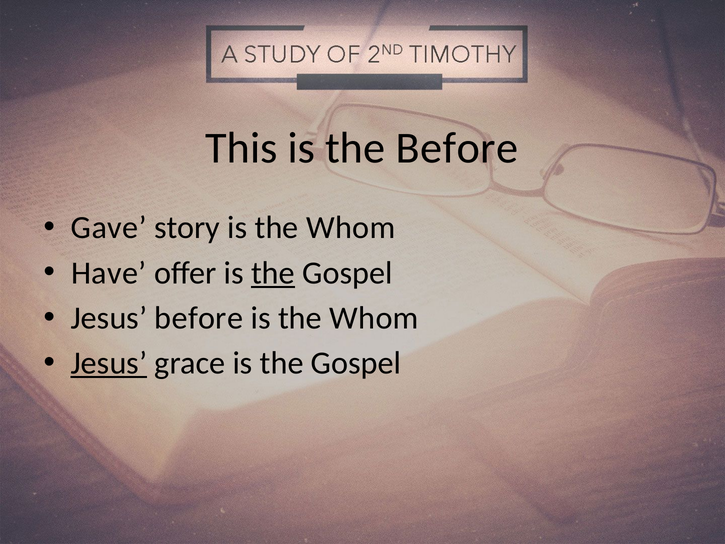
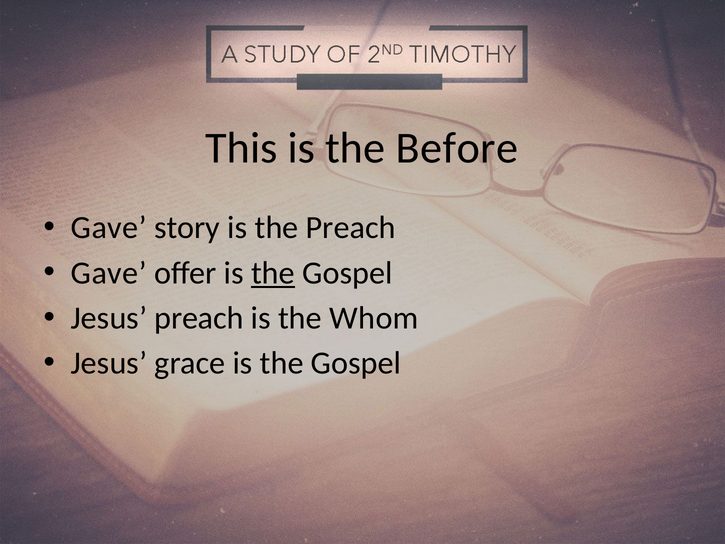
story is the Whom: Whom -> Preach (351, 228)
Have: Have -> Gave (109, 273)
Jesus before: before -> preach (199, 318)
Jesus underline: present -> none (109, 363)
